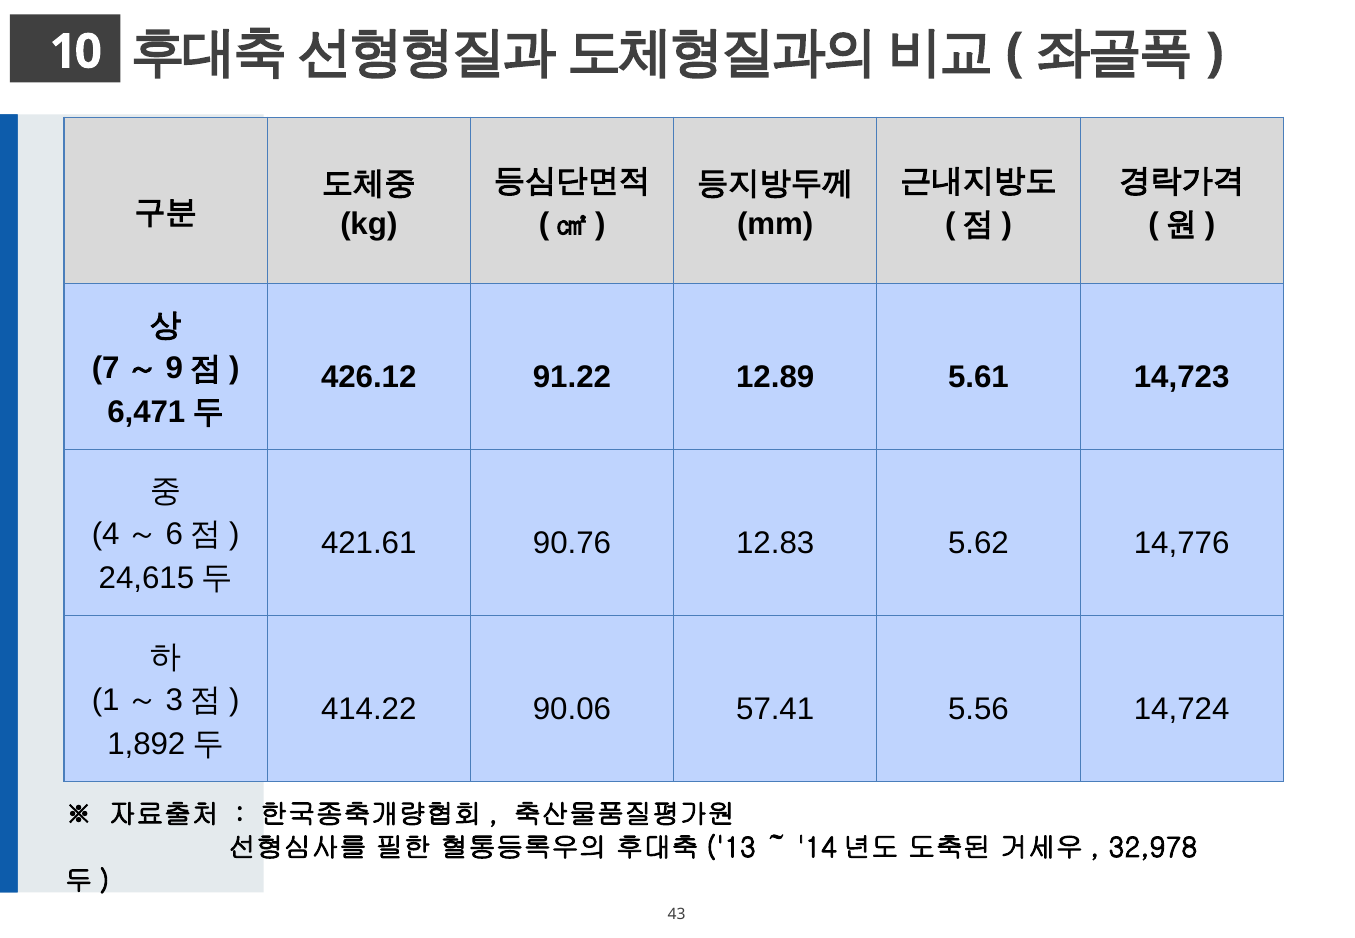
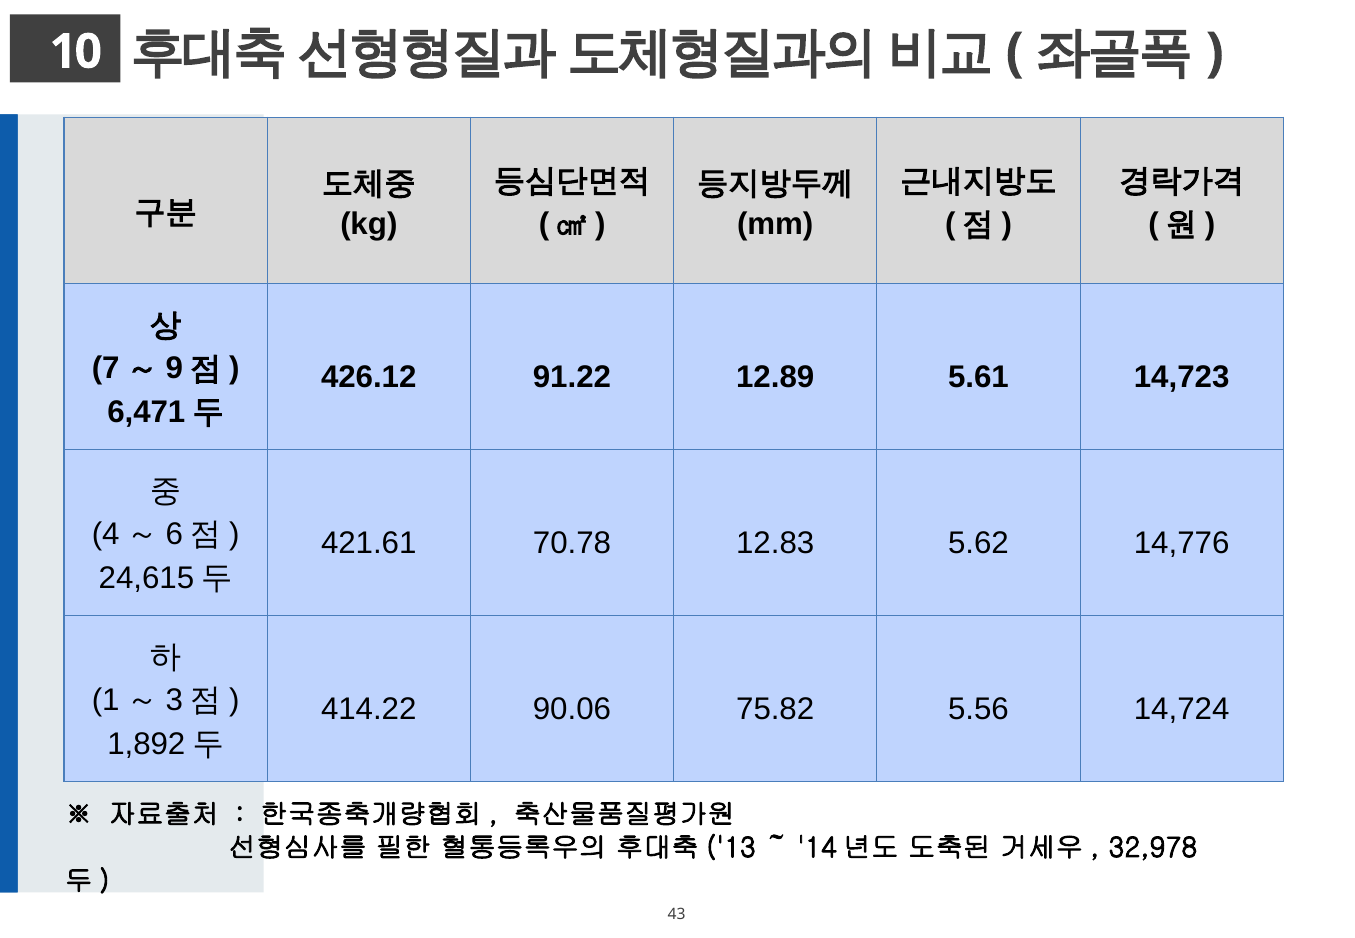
90.76: 90.76 -> 70.78 (572, 544)
57.41: 57.41 -> 75.82 (775, 710)
